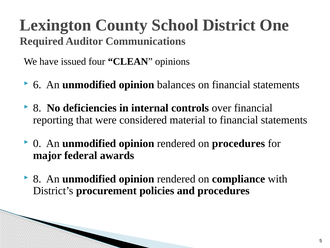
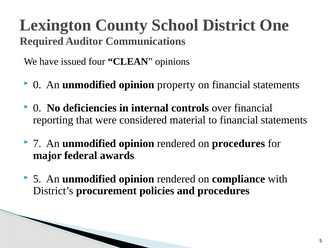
6: 6 -> 0 (37, 84)
balances: balances -> property (176, 84)
8: 8 -> 0 (37, 108)
0: 0 -> 7 (37, 143)
8: 8 -> 5 (37, 179)
